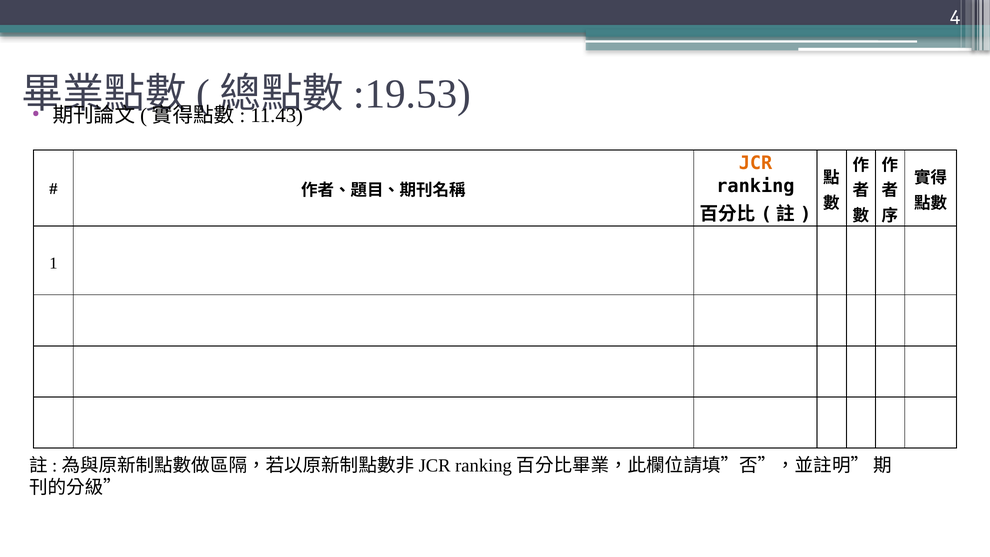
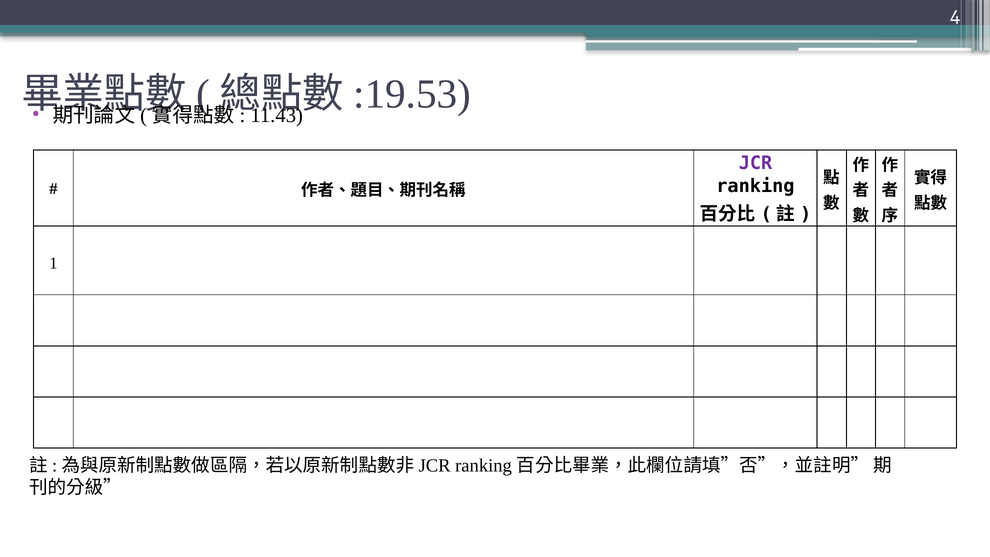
JCR colour: orange -> purple (755, 163)
